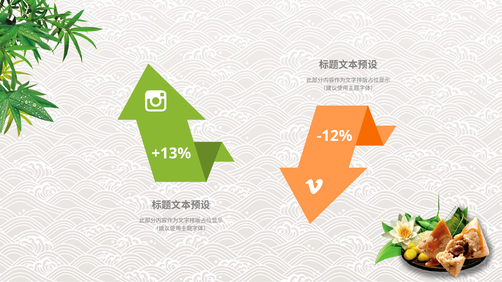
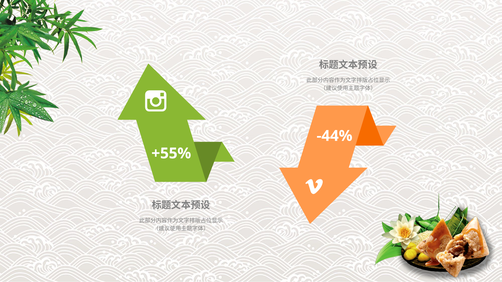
-12%: -12% -> -44% (334, 136)
+13%: +13% -> +55% (171, 154)
